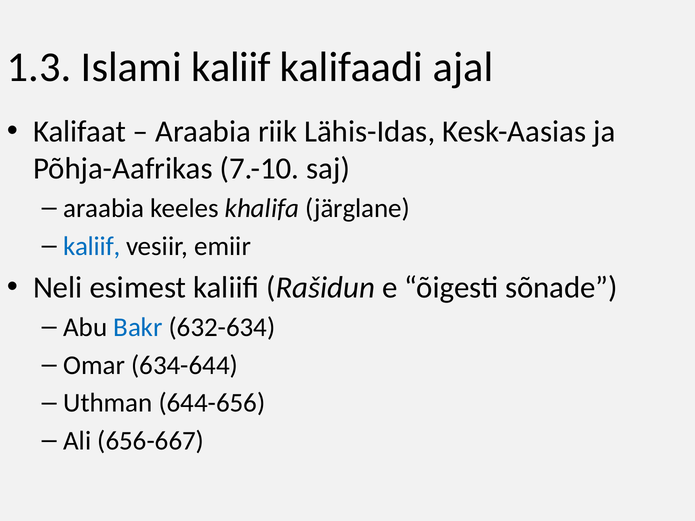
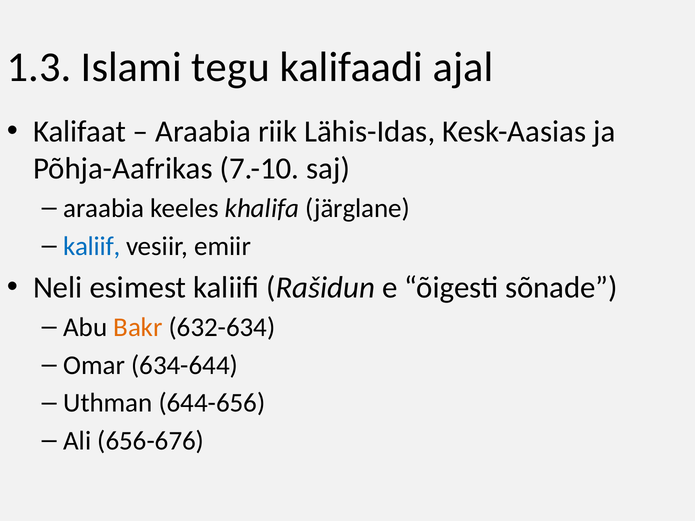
Islami kaliif: kaliif -> tegu (231, 67)
Bakr colour: blue -> orange (138, 328)
656-667: 656-667 -> 656-676 (151, 441)
